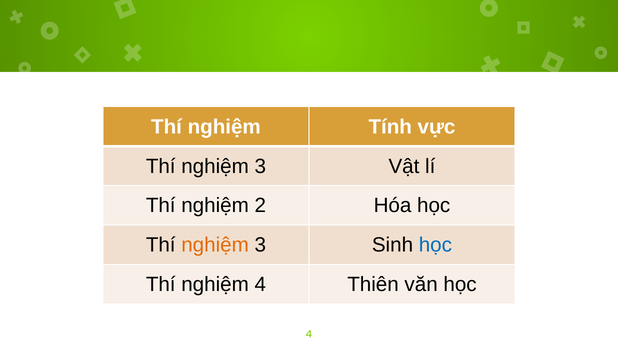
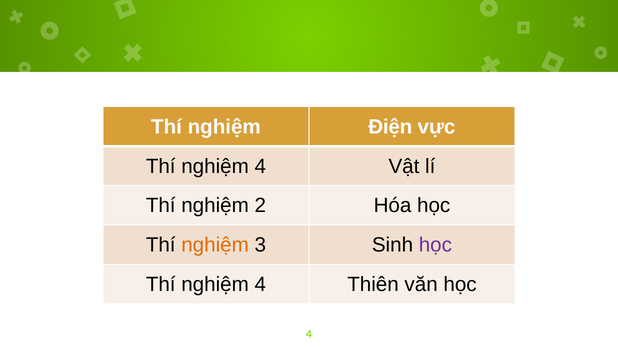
Tính: Tính -> Điện (390, 127)
3: 3 -> 4 (260, 166)
học colour: blue -> purple (435, 245)
